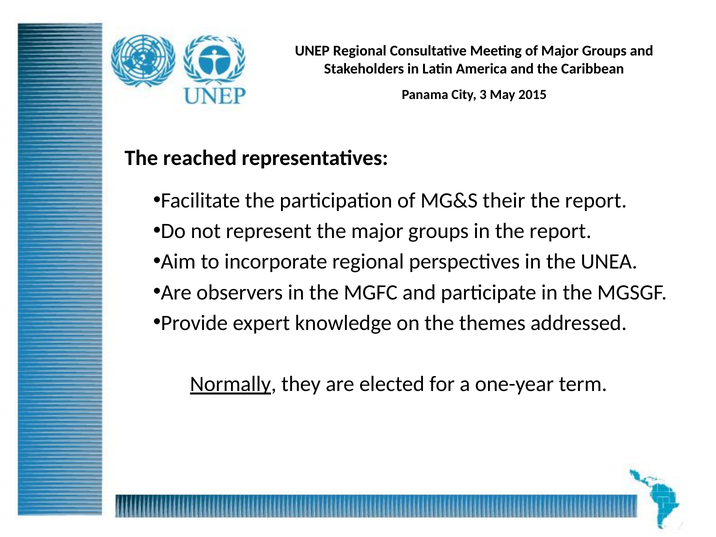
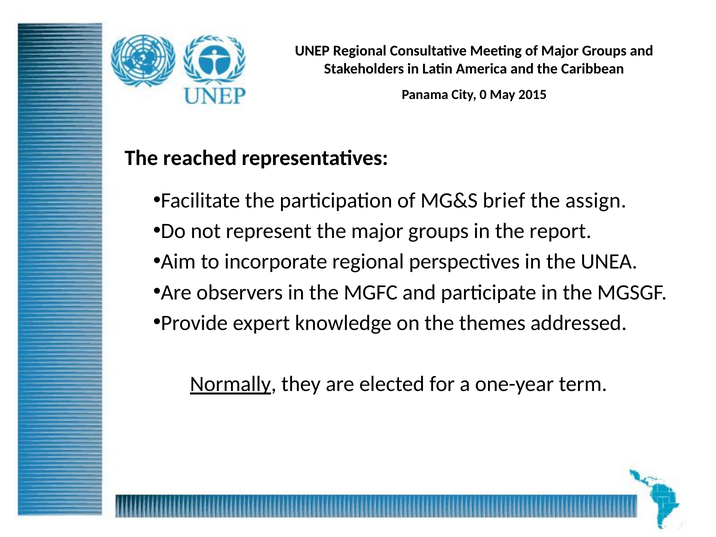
3: 3 -> 0 (483, 95)
their: their -> brief (504, 201)
report: report -> assign (596, 201)
